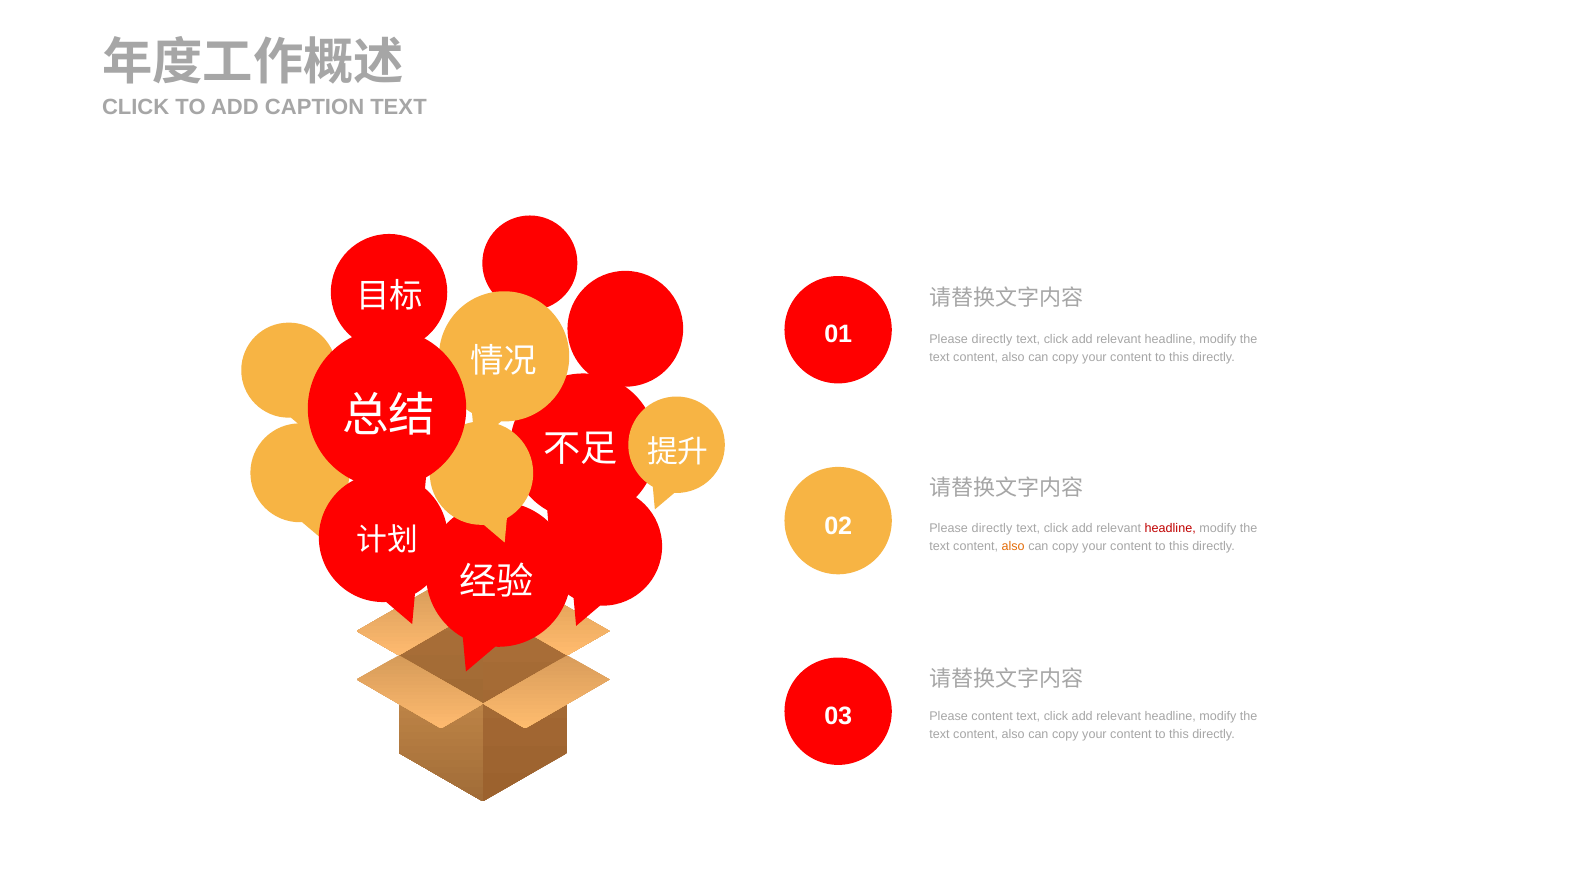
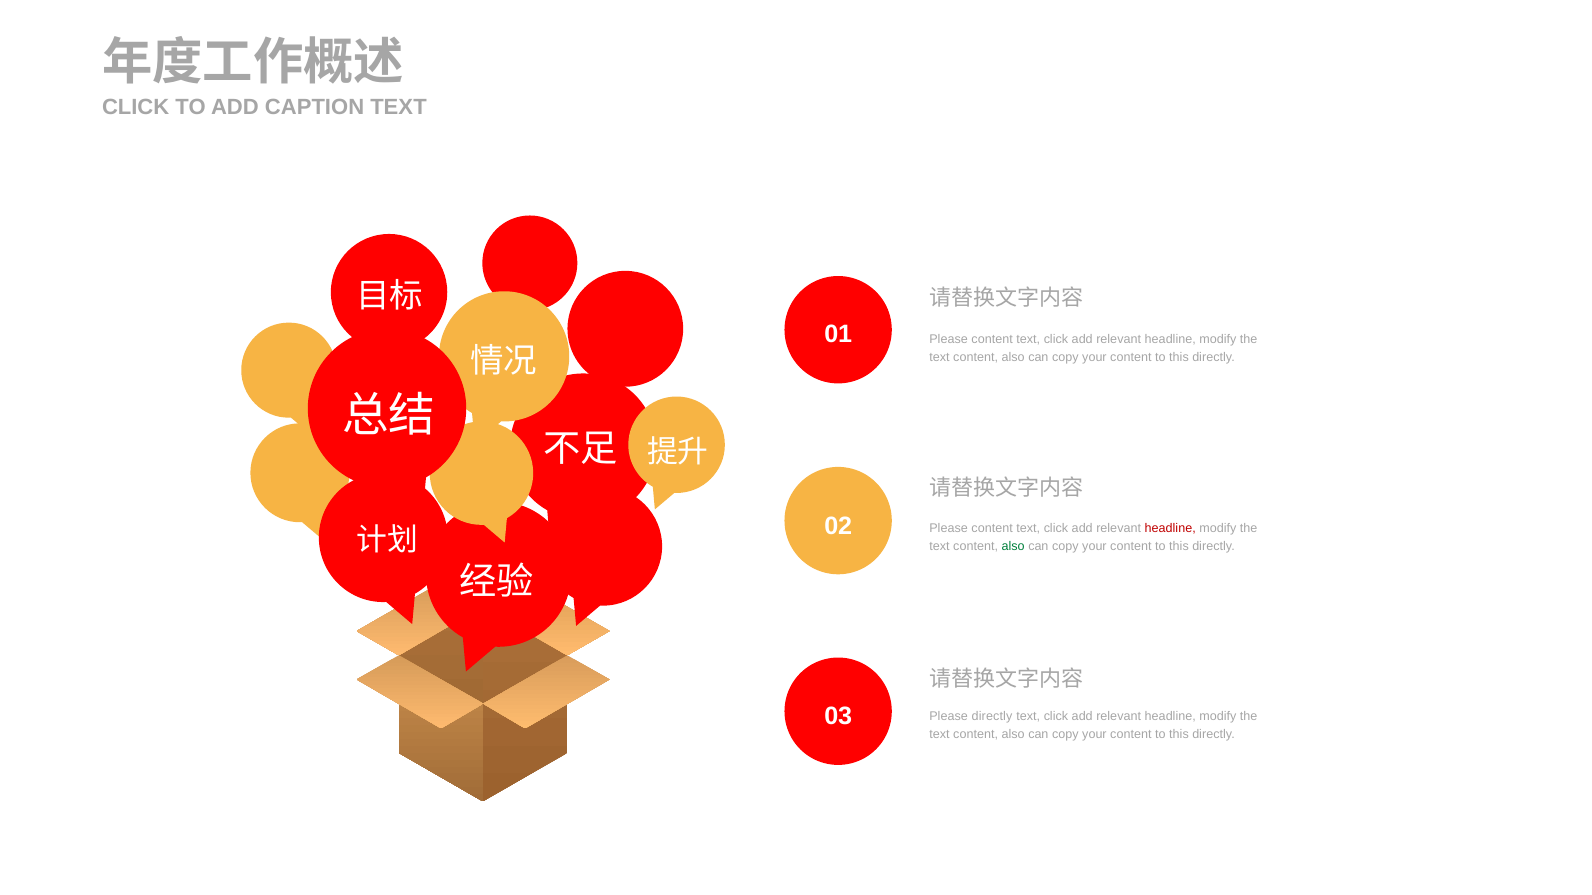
directly: directly -> content (992, 340)
directly: directly -> content (992, 528)
also colour: orange -> green (1013, 546)
Please content: content -> directly (992, 717)
